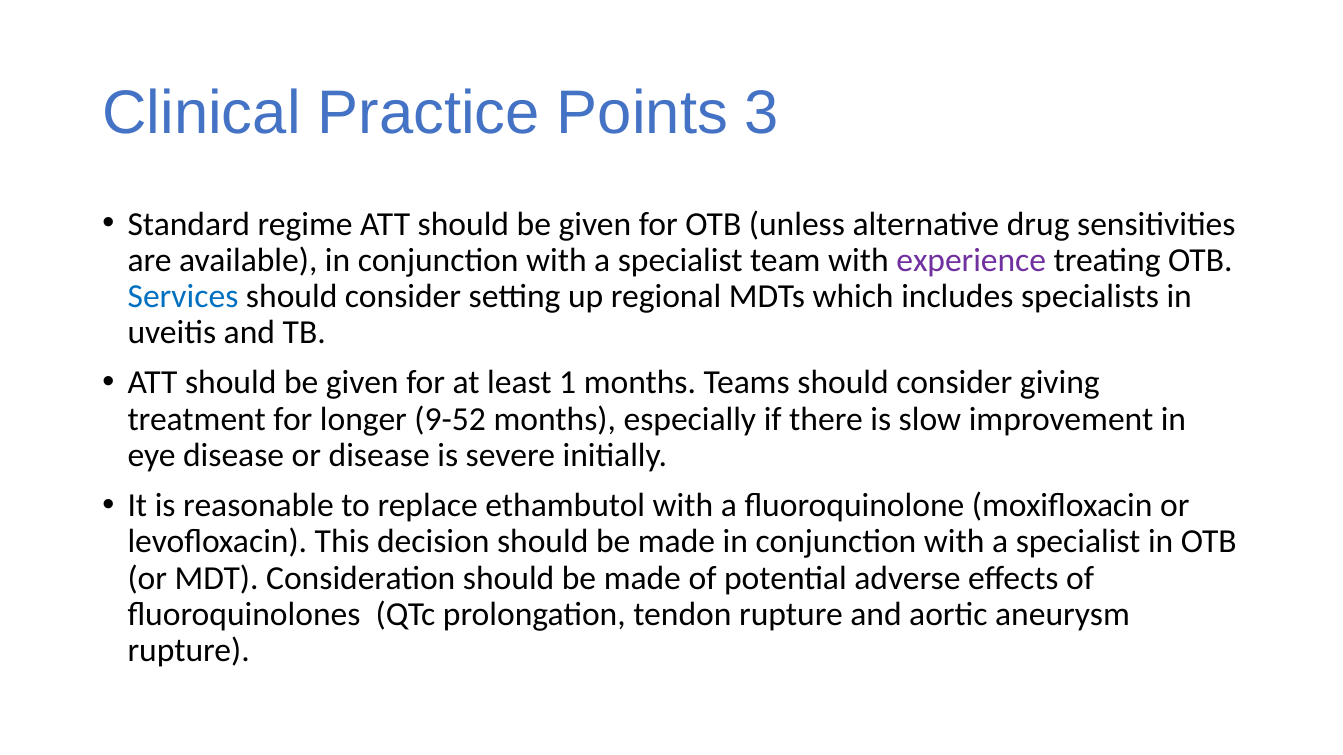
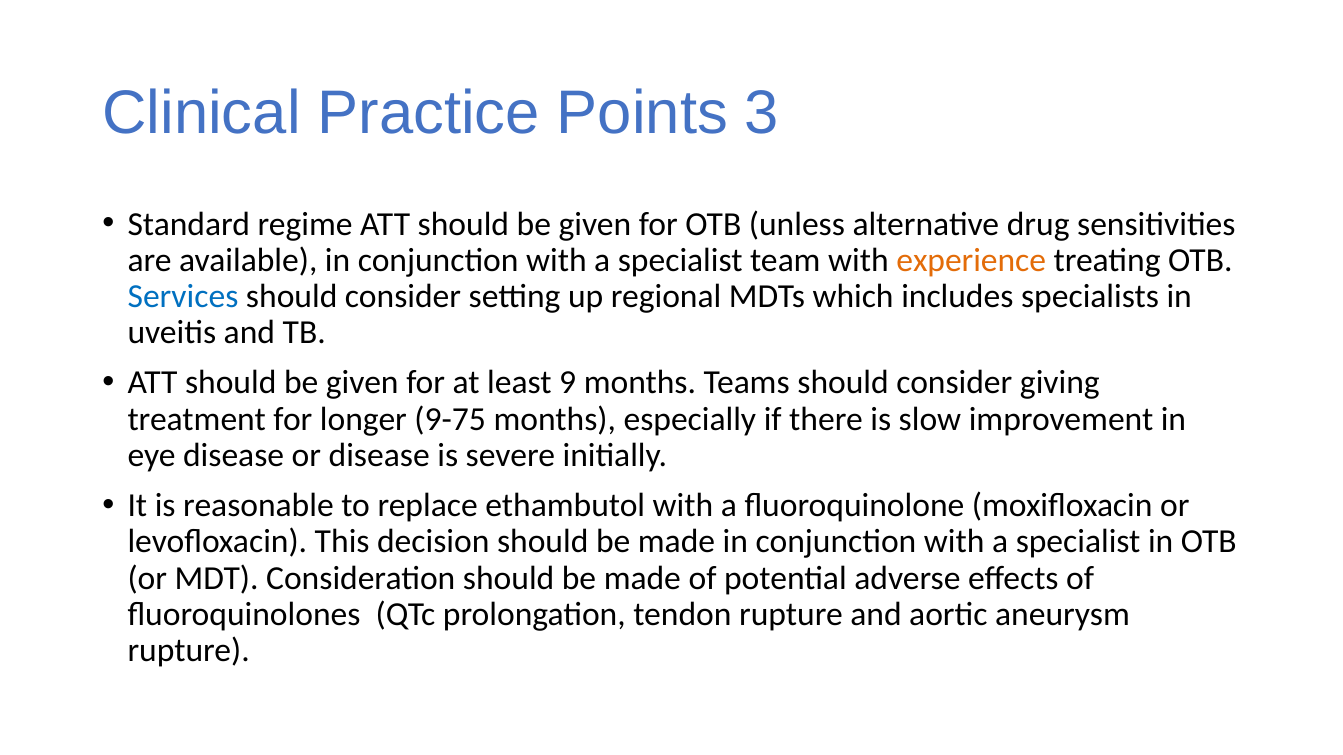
experience colour: purple -> orange (971, 260)
1: 1 -> 9 (568, 383)
9-52: 9-52 -> 9-75 (450, 419)
